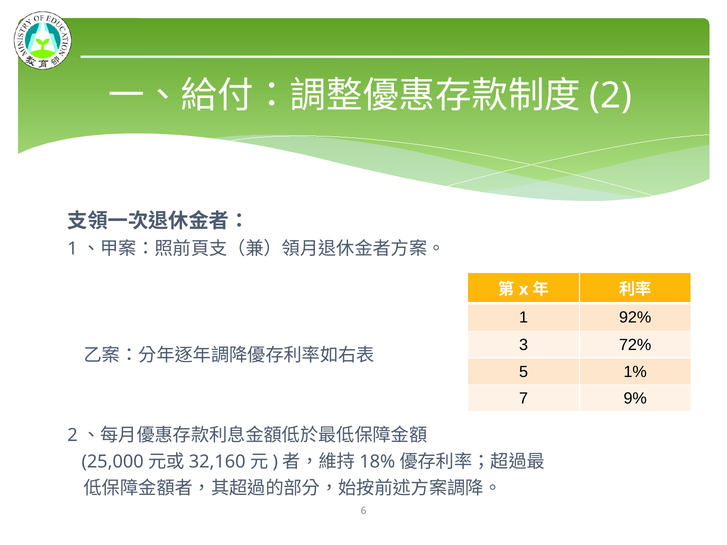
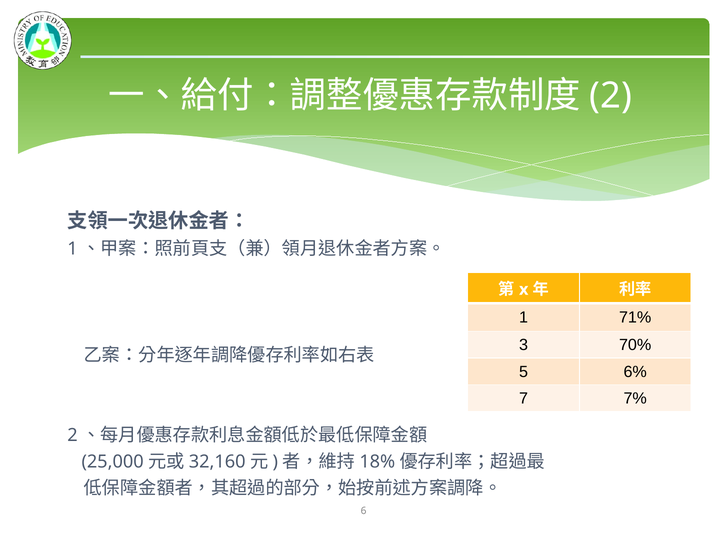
92%: 92% -> 71% (635, 318)
72%: 72% -> 70% (635, 345)
1%: 1% -> 6% (635, 372)
9%: 9% -> 7% (635, 399)
